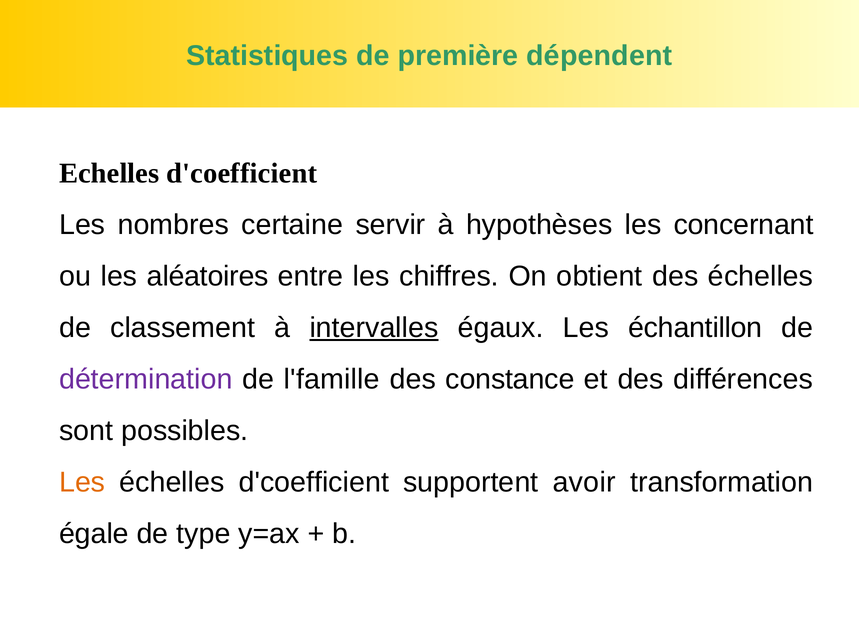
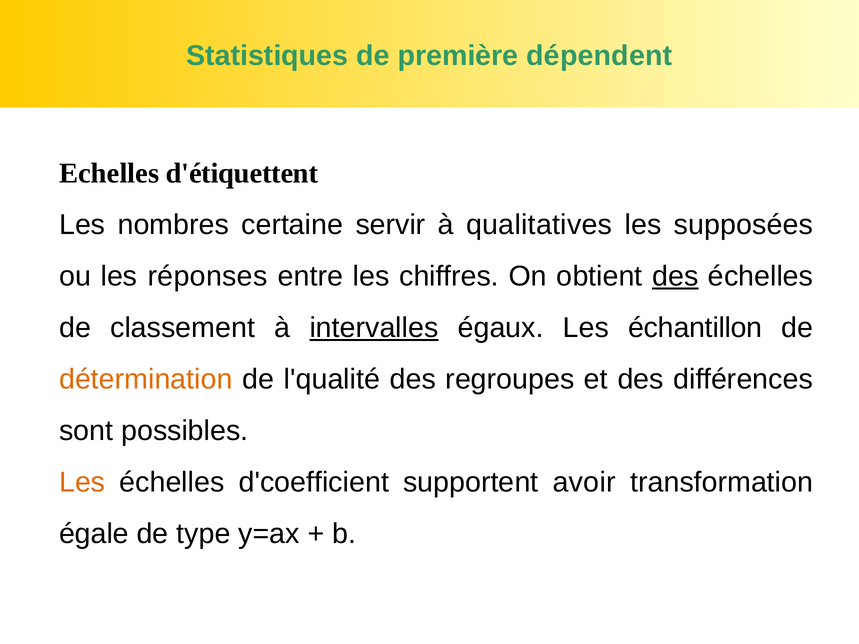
Echelles d'coefficient: d'coefficient -> d'étiquettent (242, 173)
hypothèses: hypothèses -> qualitatives (539, 225)
concernant: concernant -> supposées (743, 225)
aléatoires: aléatoires -> réponses (207, 276)
des underline: none -> present (675, 276)
détermination colour: purple -> orange (146, 379)
l'famille: l'famille -> l'qualité (332, 379)
constance: constance -> regroupes (510, 379)
